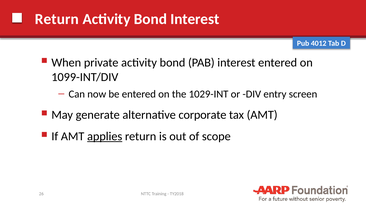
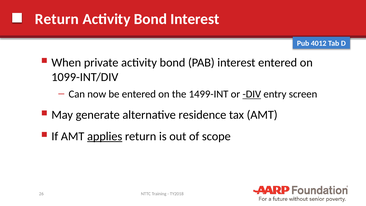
1029-INT: 1029-INT -> 1499-INT (209, 94)
DIV underline: none -> present (252, 94)
corporate: corporate -> residence (202, 115)
